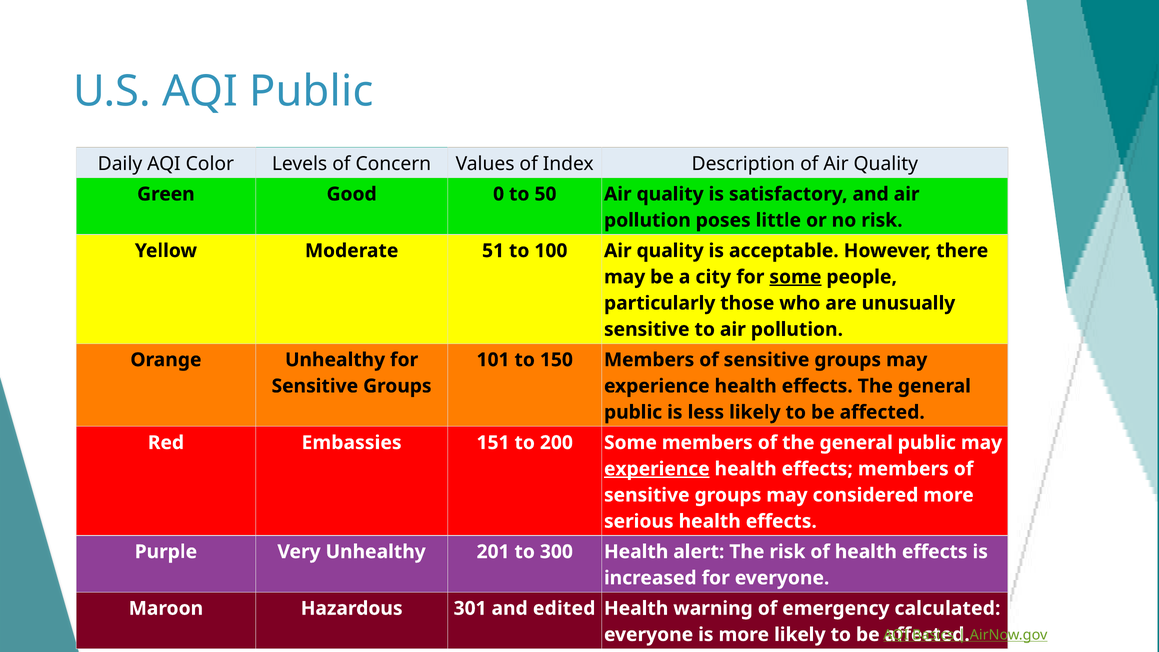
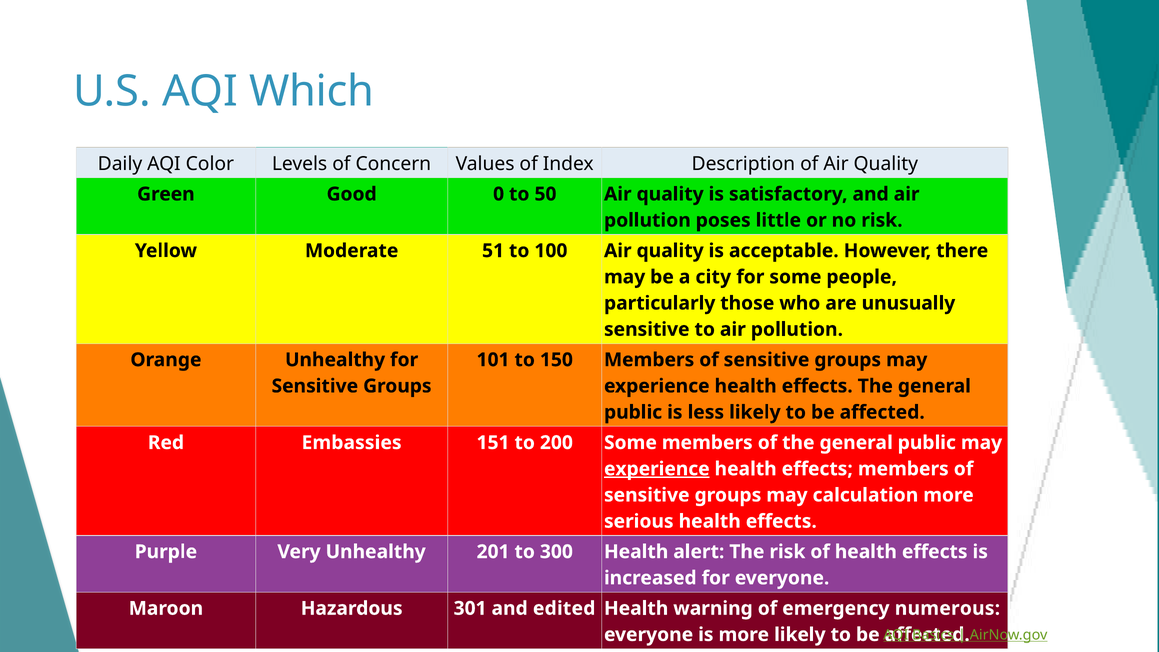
AQI Public: Public -> Which (312, 91)
some underline: present -> none (795, 277)
considered: considered -> calculation (865, 495)
calculated: calculated -> numerous (947, 608)
